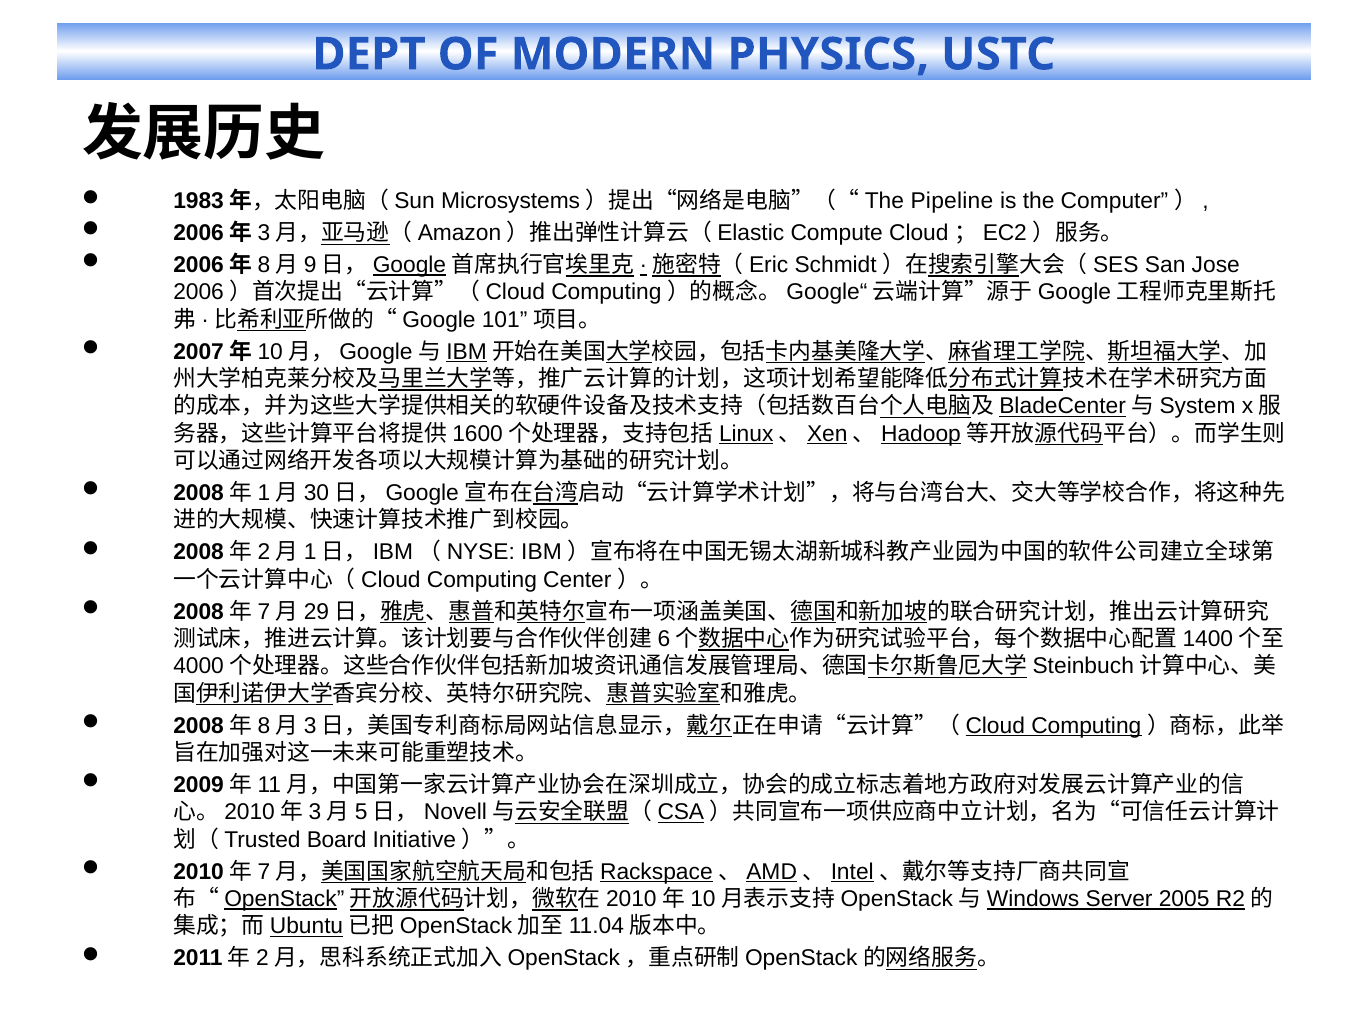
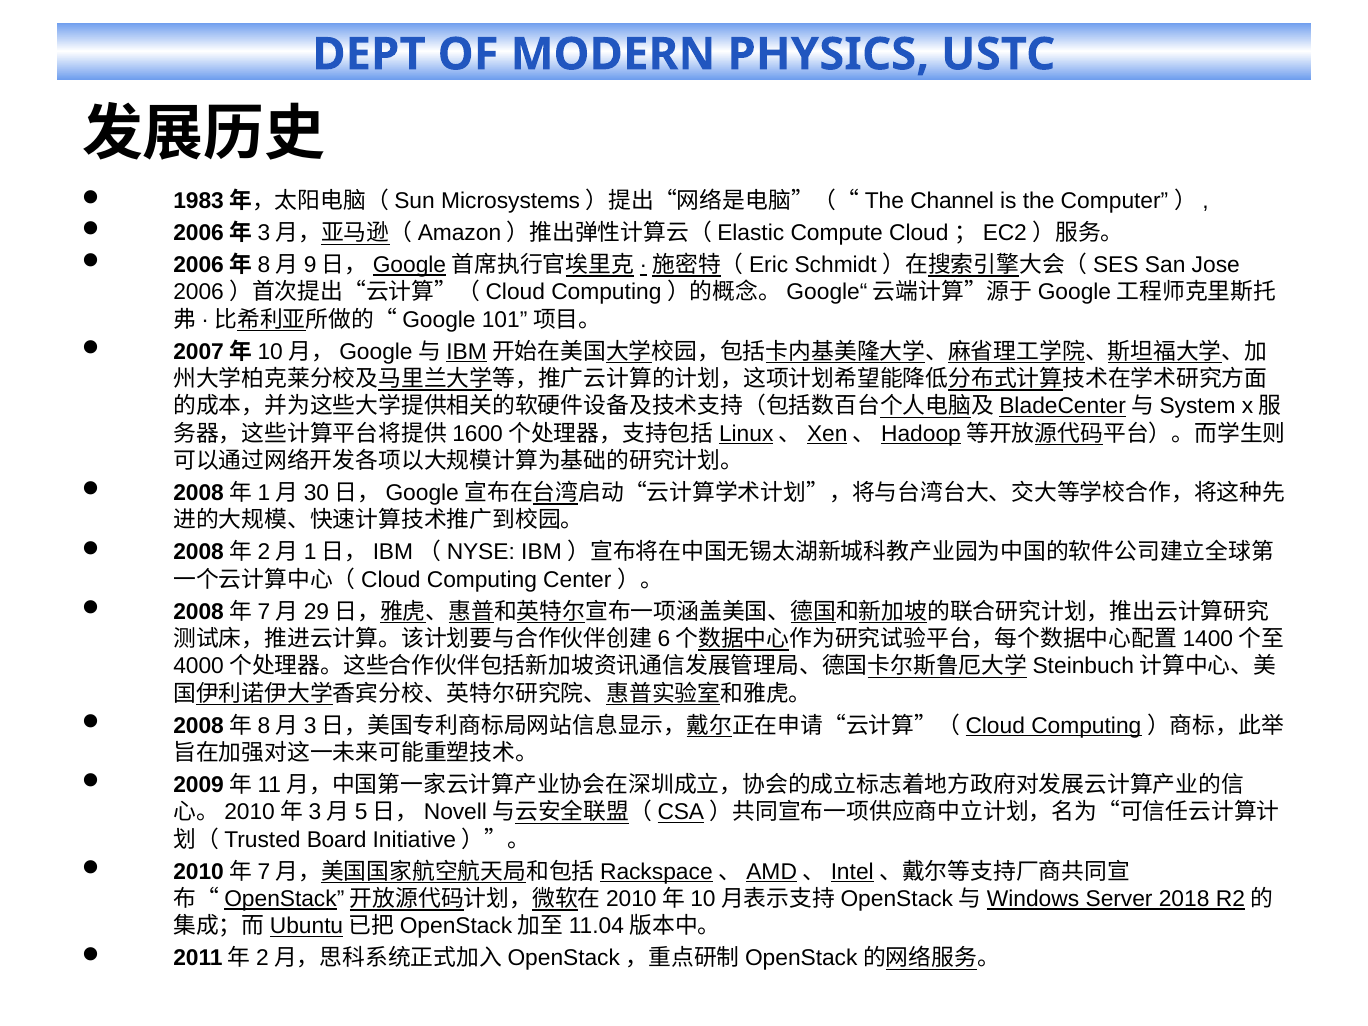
Pipeline: Pipeline -> Channel (952, 201)
2005: 2005 -> 2018 (1184, 899)
